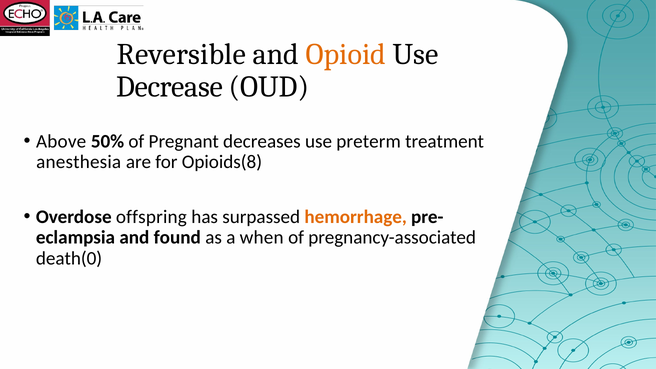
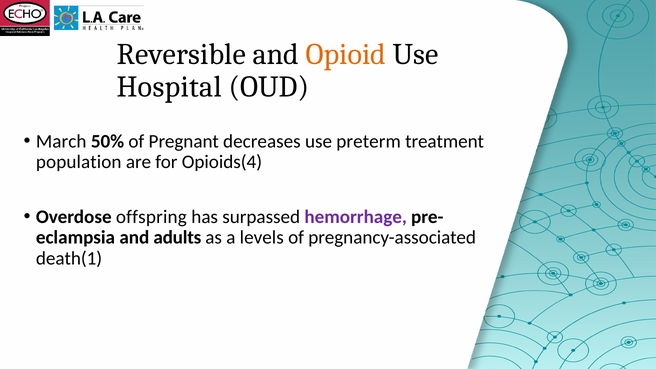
Decrease: Decrease -> Hospital (169, 87)
Above: Above -> March (61, 141)
anesthesia: anesthesia -> population (79, 162)
Opioids(8: Opioids(8 -> Opioids(4 (222, 162)
hemorrhage colour: orange -> purple (356, 217)
found: found -> adults (177, 238)
when: when -> levels (262, 238)
death(0: death(0 -> death(1 (69, 258)
